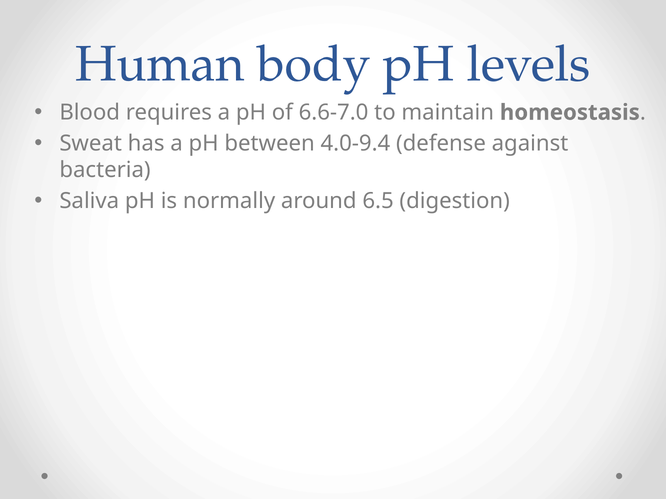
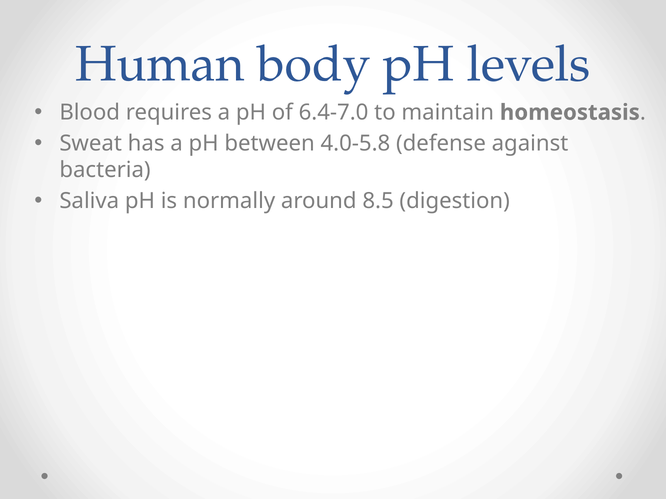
6.6-7.0: 6.6-7.0 -> 6.4-7.0 (334, 113)
4.0-9.4: 4.0-9.4 -> 4.0-5.8 (355, 144)
6.5: 6.5 -> 8.5 (378, 201)
